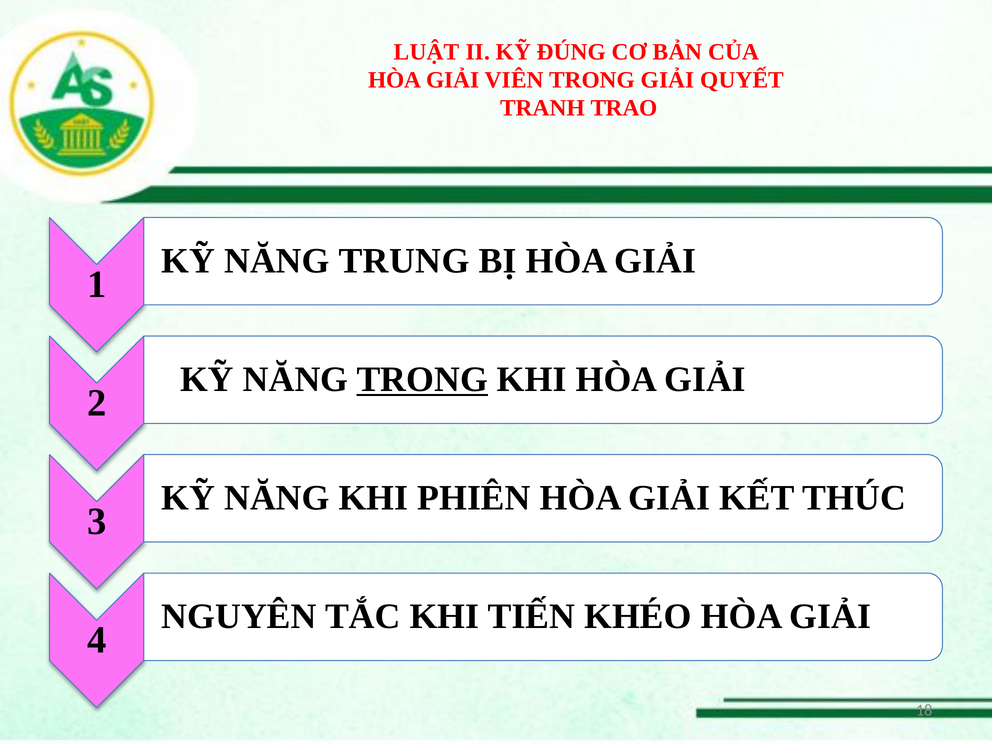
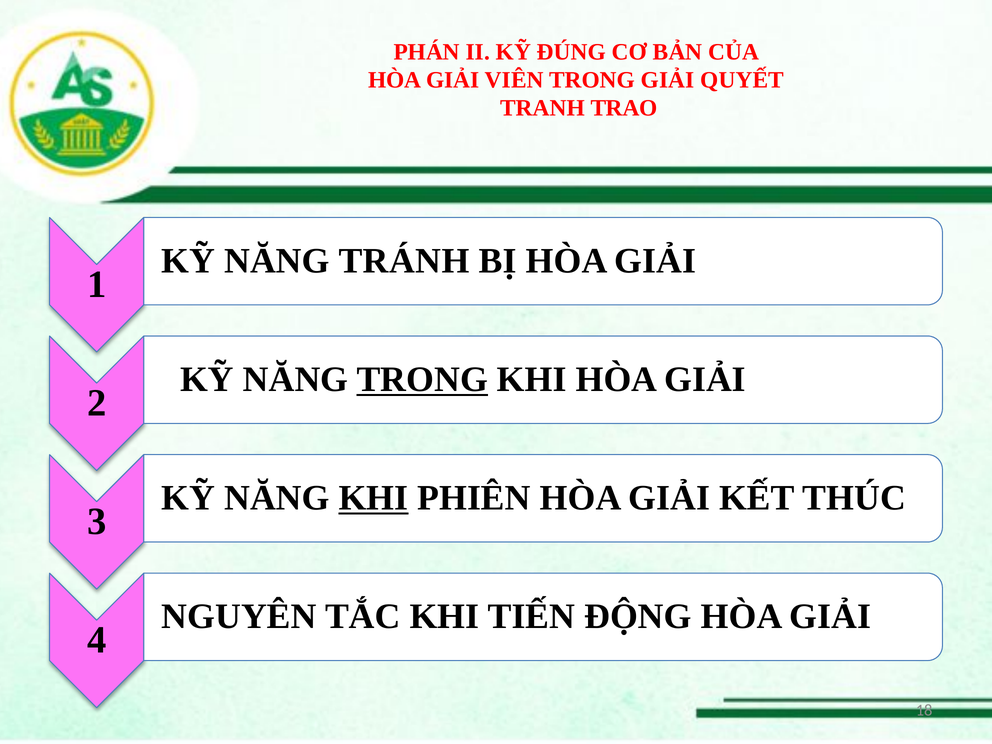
LUẬT: LUẬT -> PHÁN (427, 52)
TRUNG: TRUNG -> TRÁNH (404, 261)
KHI underline: none -> present (373, 498)
KHÉO: KHÉO -> ĐỘNG (638, 617)
